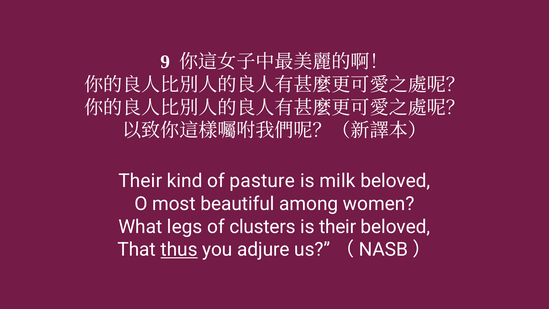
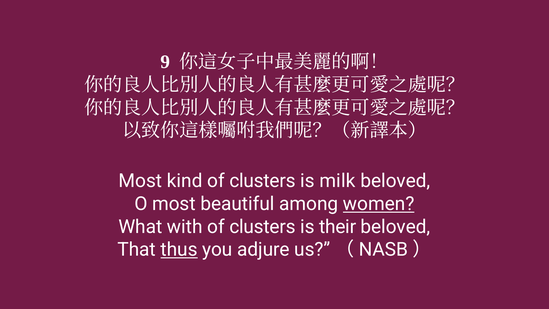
Their: Their -> Most (140, 181)
kind of pasture: pasture -> clusters (262, 181)
women underline: none -> present (379, 204)
legs: legs -> with (185, 227)
